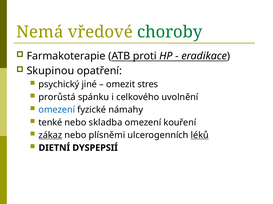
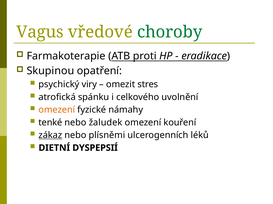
Nemá: Nemá -> Vagus (40, 32)
jiné: jiné -> viry (89, 85)
prorůstá: prorůstá -> atrofická (57, 97)
omezení colour: blue -> orange (57, 110)
skladba: skladba -> žaludek (106, 123)
léků underline: present -> none (200, 136)
